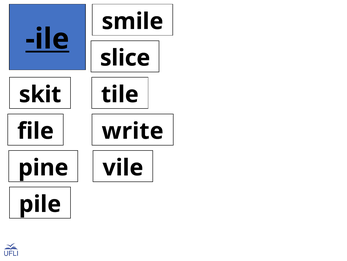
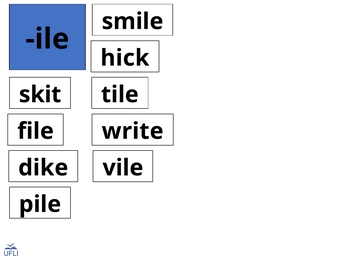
ile underline: present -> none (47, 39)
slice: slice -> hick (125, 58)
pine: pine -> dike (43, 167)
